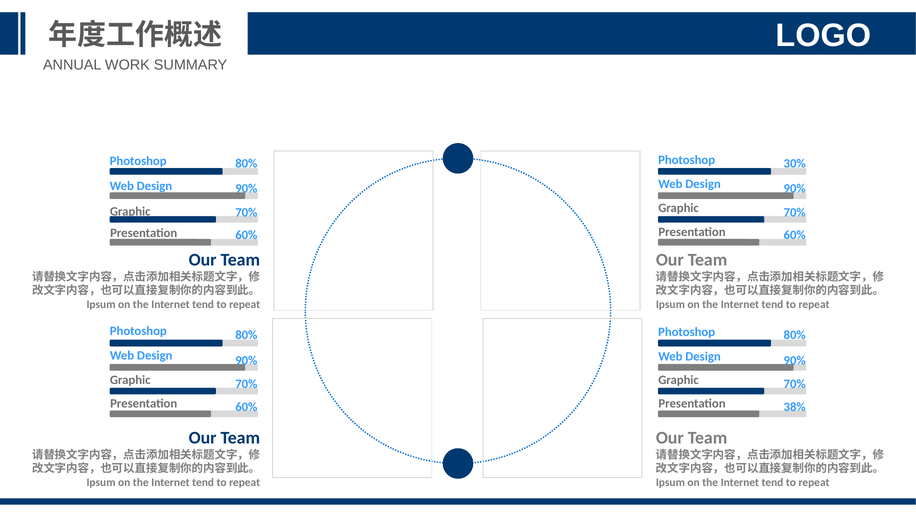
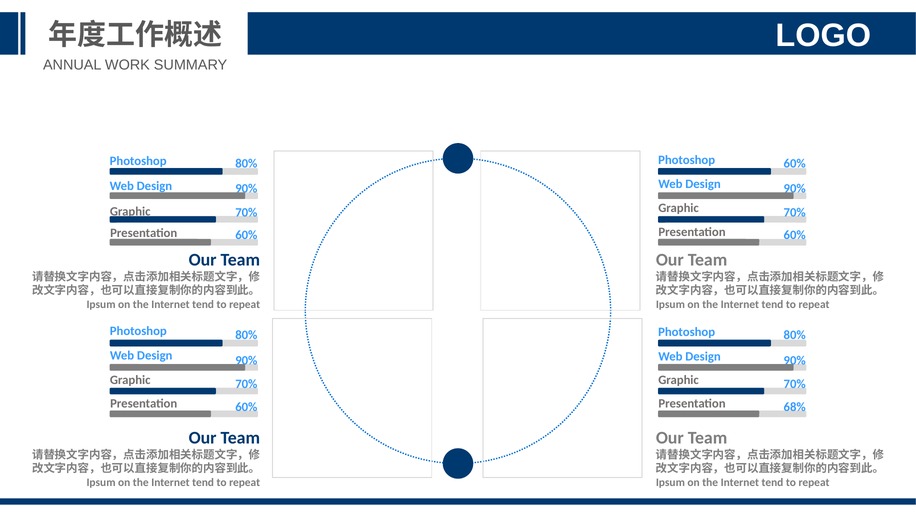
Photoshop 30%: 30% -> 60% (795, 164)
38%: 38% -> 68% (795, 407)
